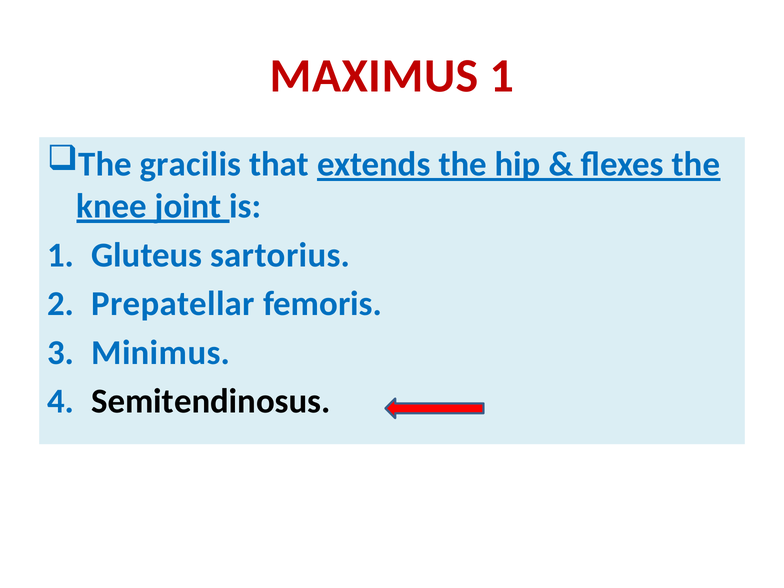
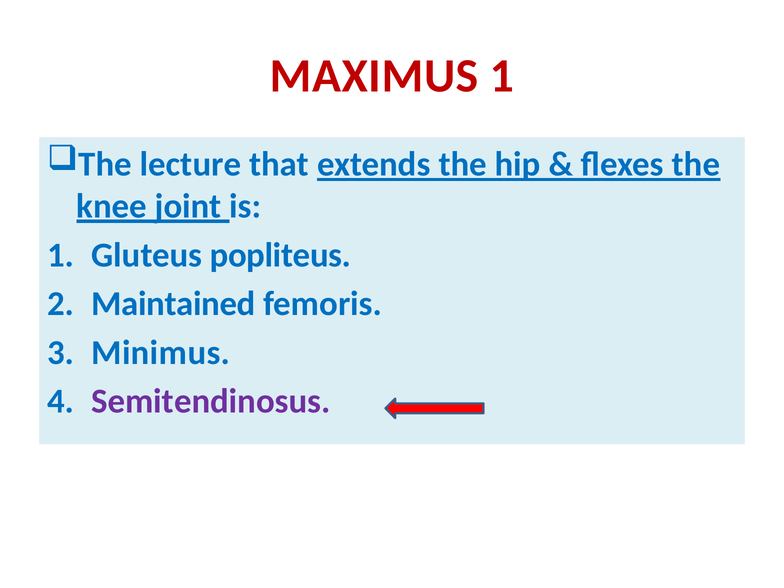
gracilis: gracilis -> lecture (190, 164)
sartorius: sartorius -> popliteus (280, 255)
Prepatellar: Prepatellar -> Maintained (173, 304)
Semitendinosus colour: black -> purple (211, 401)
